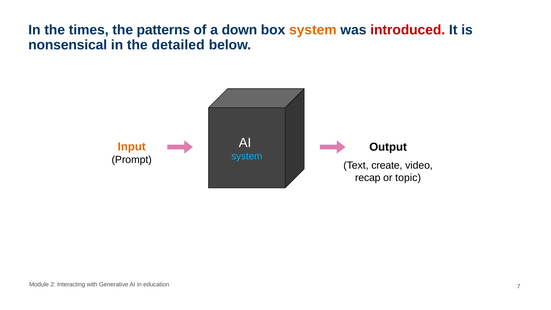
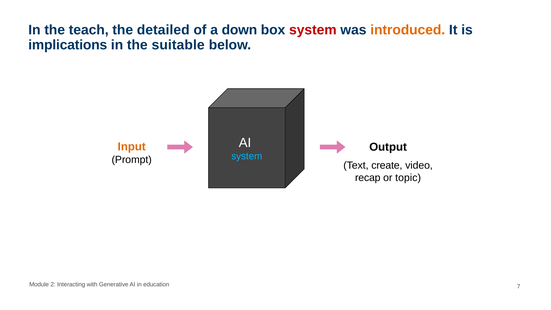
times: times -> teach (89, 30)
patterns: patterns -> detailed (163, 30)
system colour: orange -> red (313, 30)
introduced colour: red -> orange (408, 30)
nonsensical: nonsensical -> implications (68, 45)
detailed: detailed -> suitable (178, 45)
